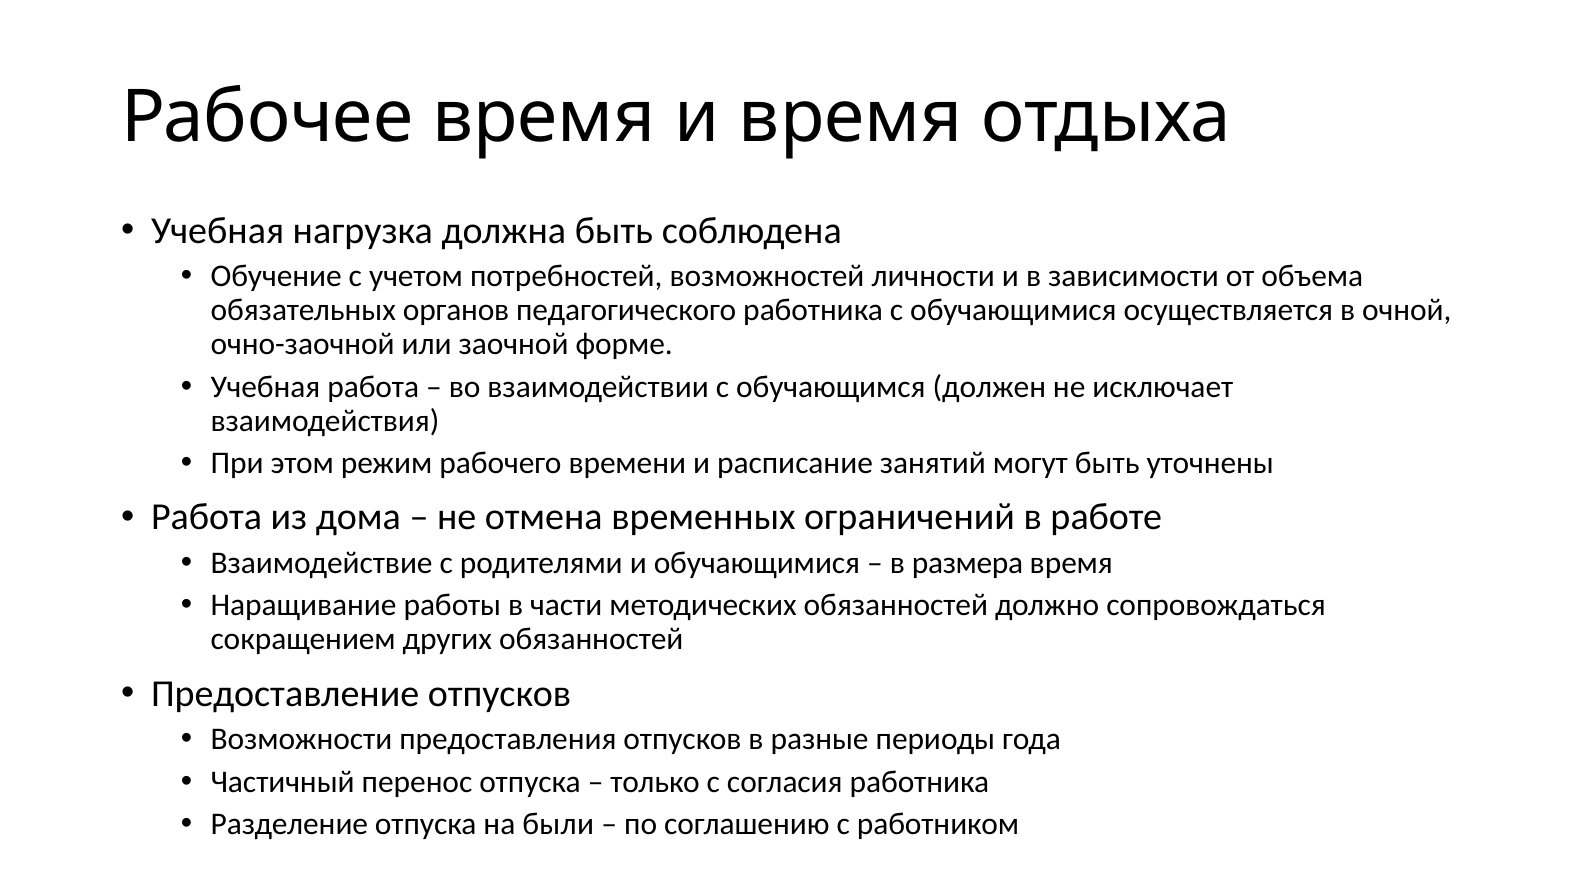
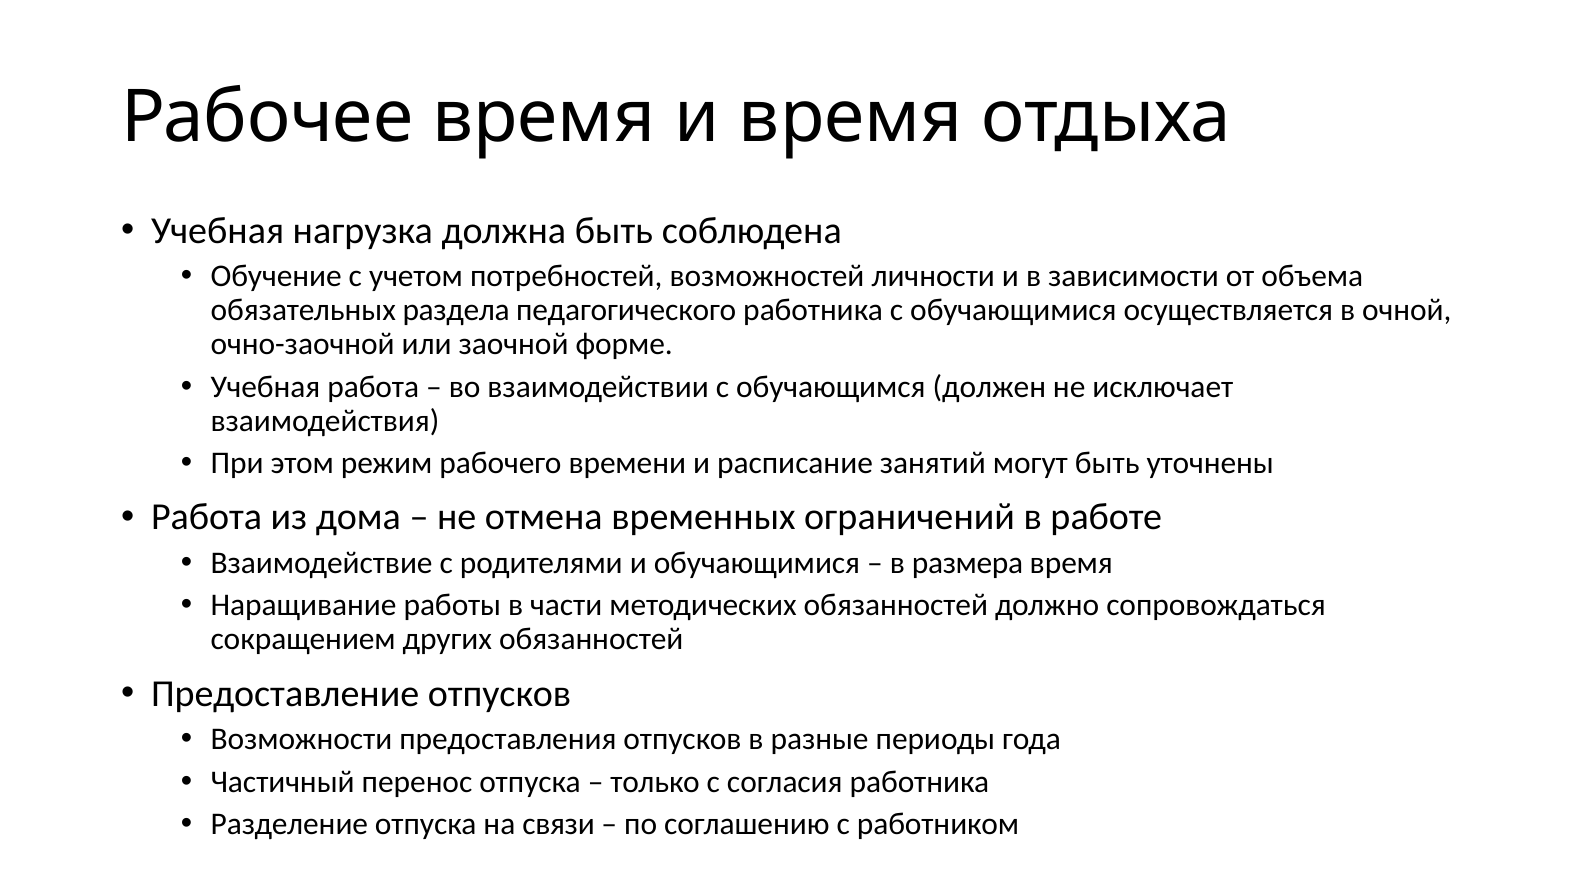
органов: органов -> раздела (456, 310)
были: были -> связи (559, 823)
